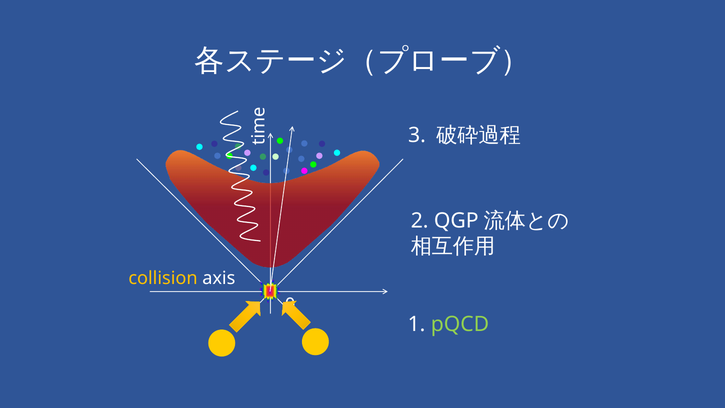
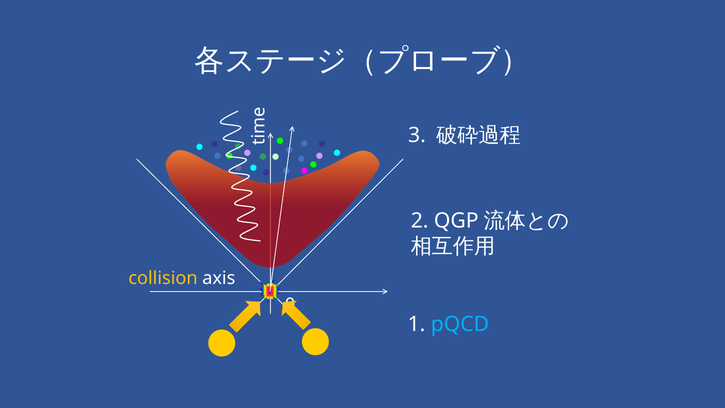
pQCD colour: light green -> light blue (460, 324)
